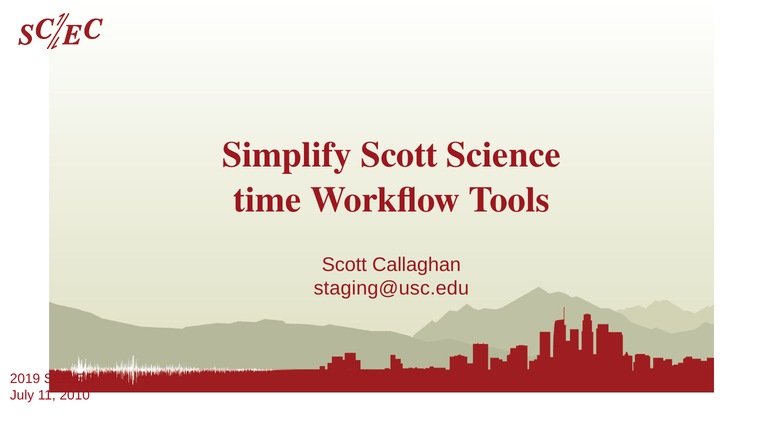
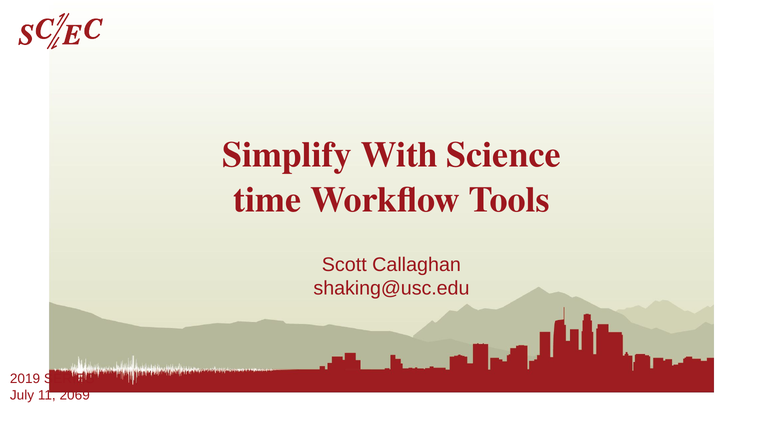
Simplify Scott: Scott -> With (399, 155)
staging@usc.edu: staging@usc.edu -> shaking@usc.edu (391, 289)
2010: 2010 -> 2069 (75, 395)
